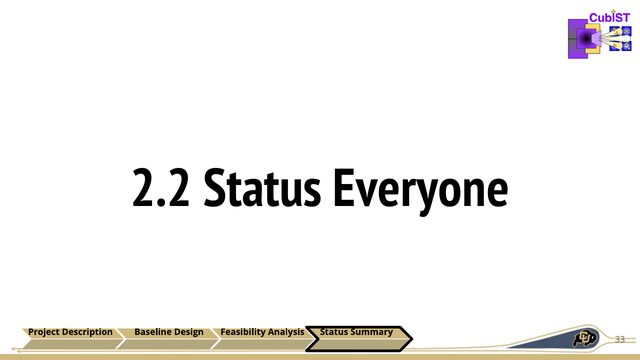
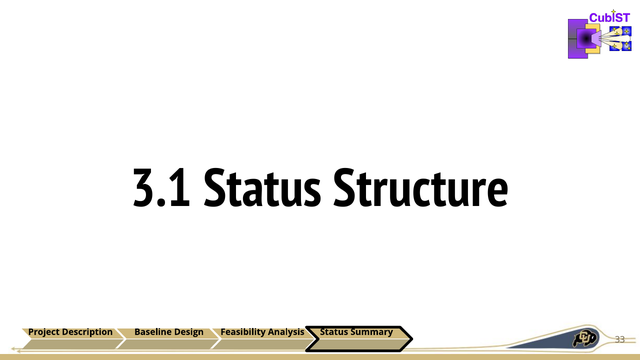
2.2: 2.2 -> 3.1 (161, 189)
Everyone: Everyone -> Structure (421, 189)
